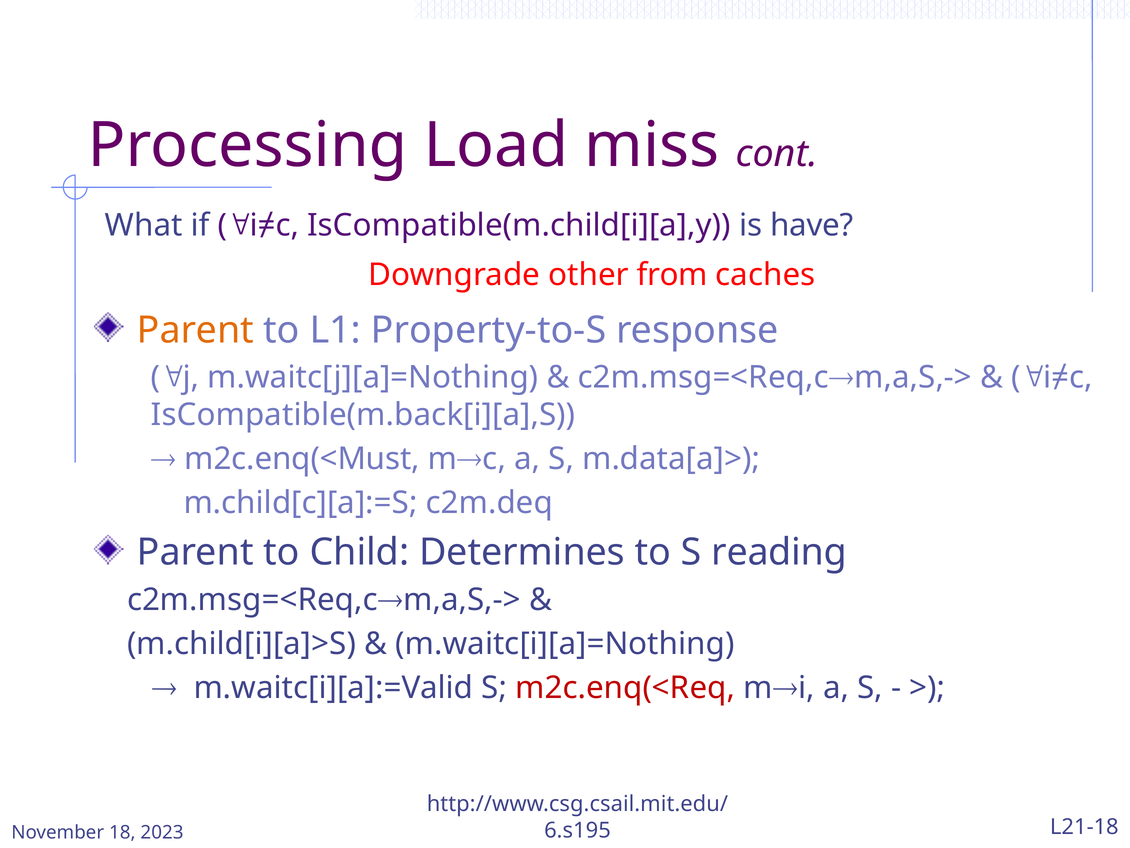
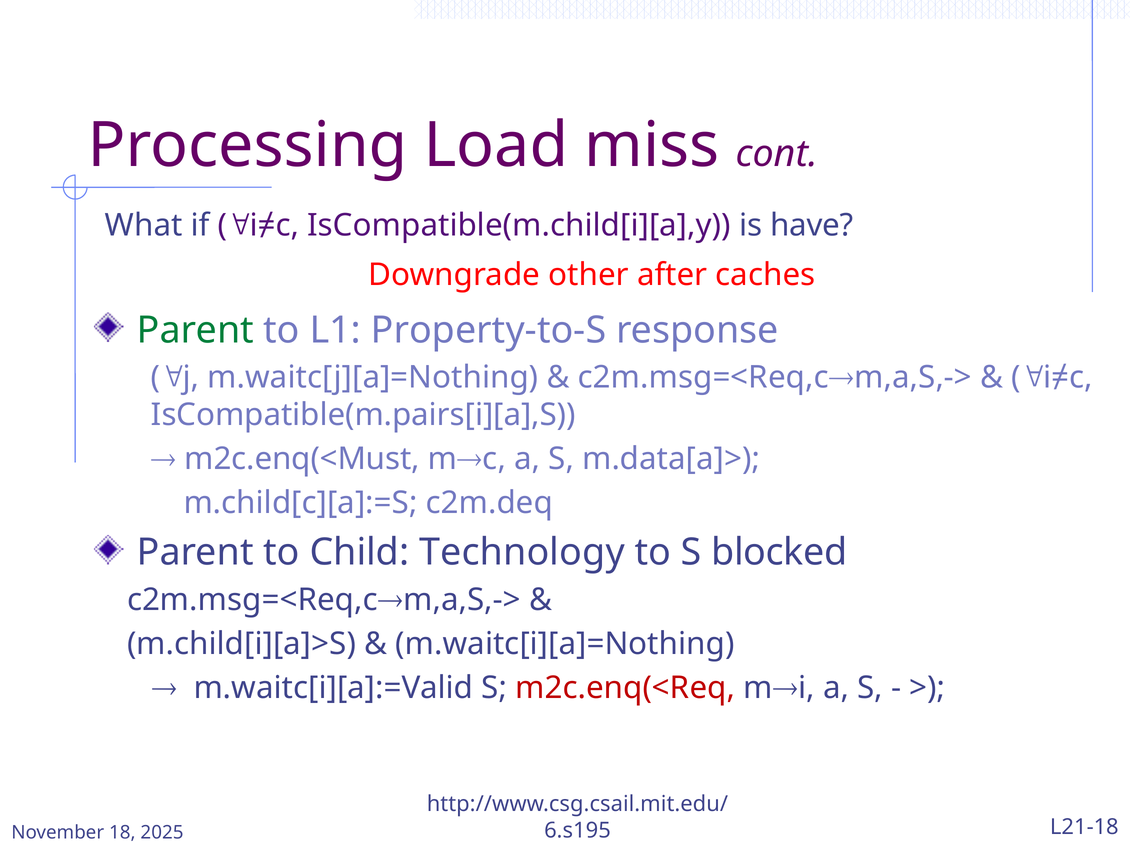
from: from -> after (672, 275)
Parent colour: orange -> green (195, 330)
IsCompatible(m.back[i][a],S: IsCompatible(m.back[i][a],S -> IsCompatible(m.pairs[i][a],S (363, 415)
Determines: Determines -> Technology (522, 552)
reading: reading -> blocked (779, 552)
2023: 2023 -> 2025 (162, 832)
